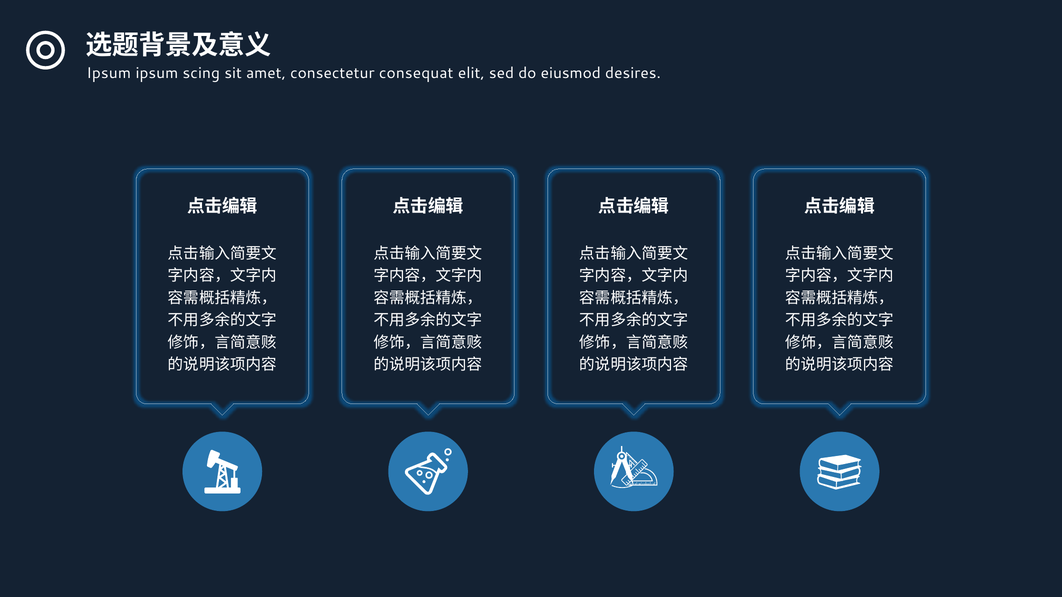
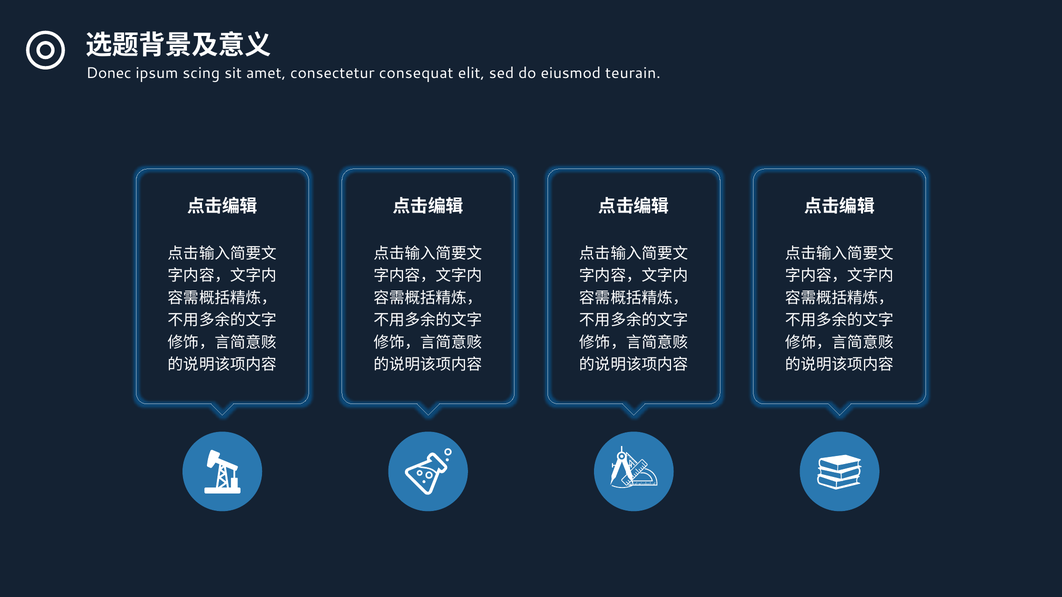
Ipsum: Ipsum -> Donec (109, 73)
desires: desires -> teurain (633, 73)
